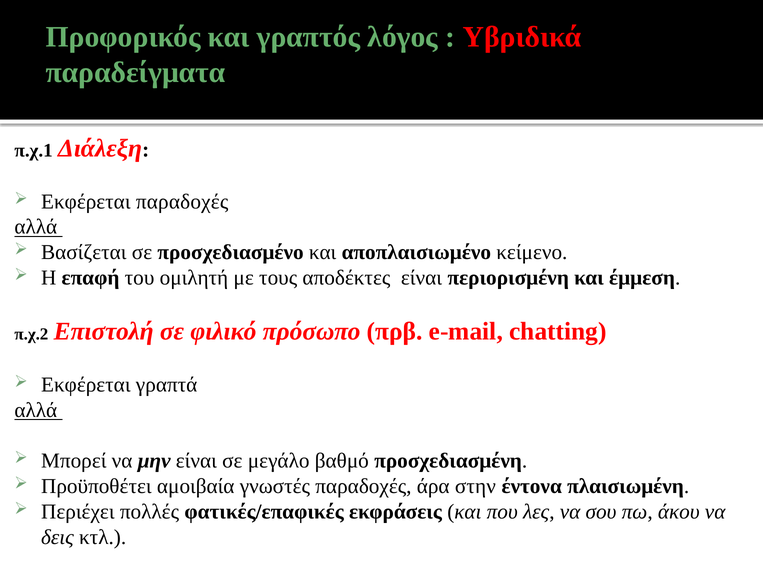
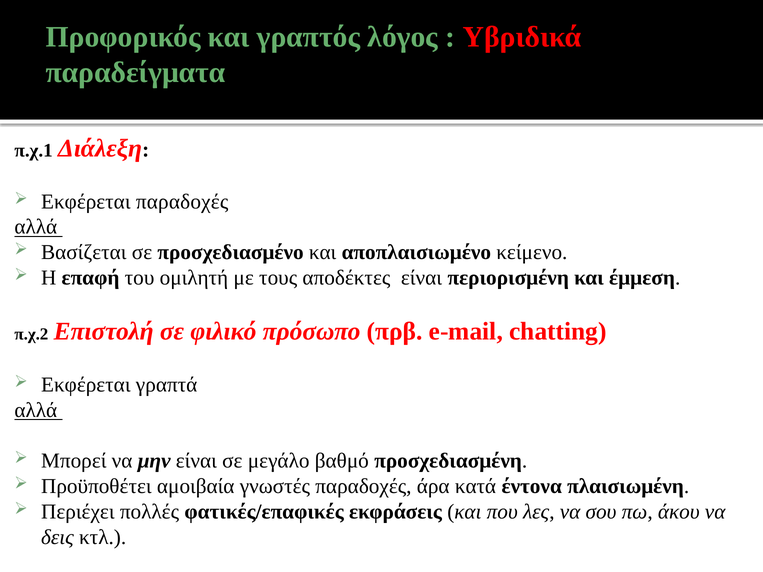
στην: στην -> κατά (475, 487)
